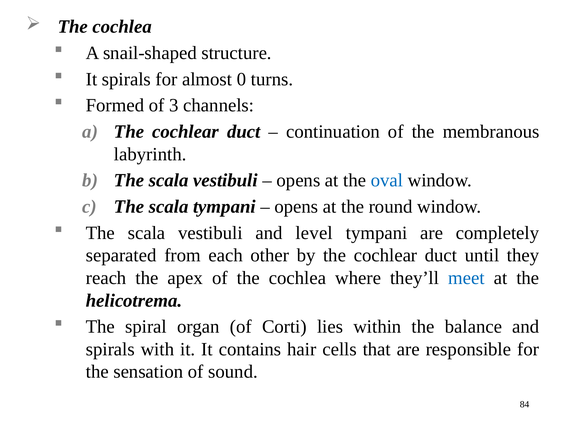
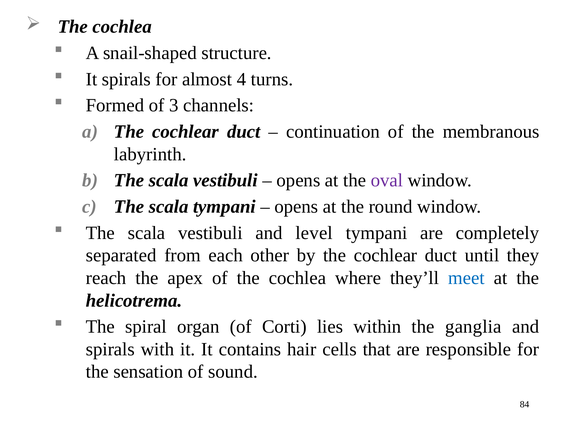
0: 0 -> 4 (241, 79)
oval colour: blue -> purple (387, 181)
balance: balance -> ganglia (473, 327)
